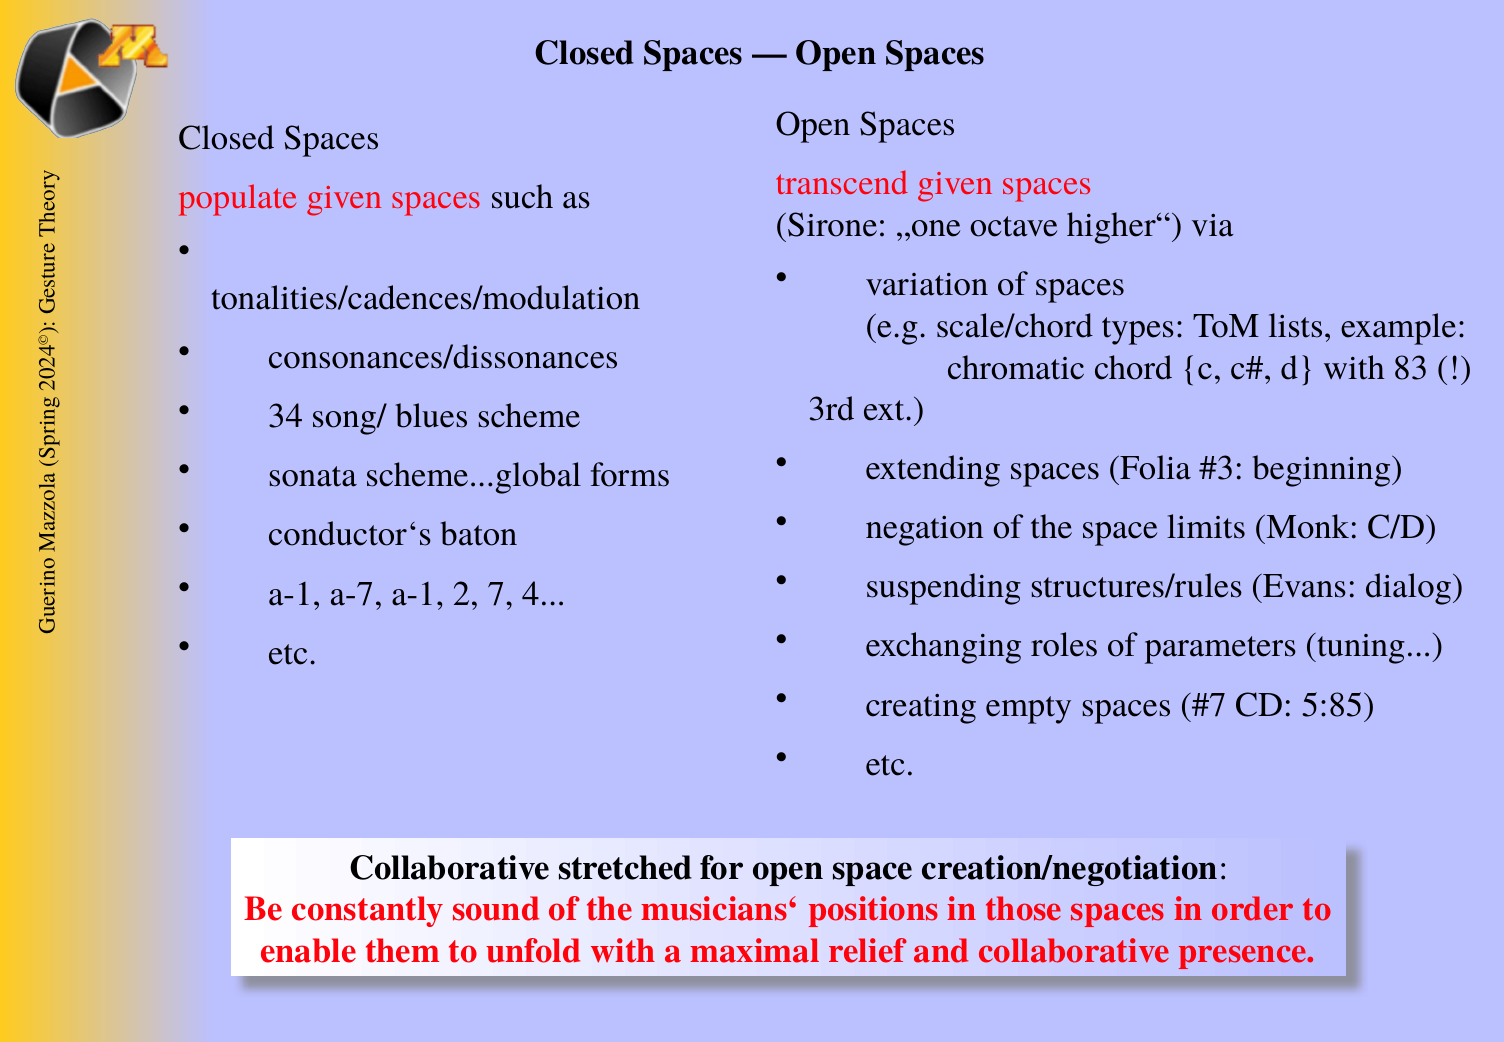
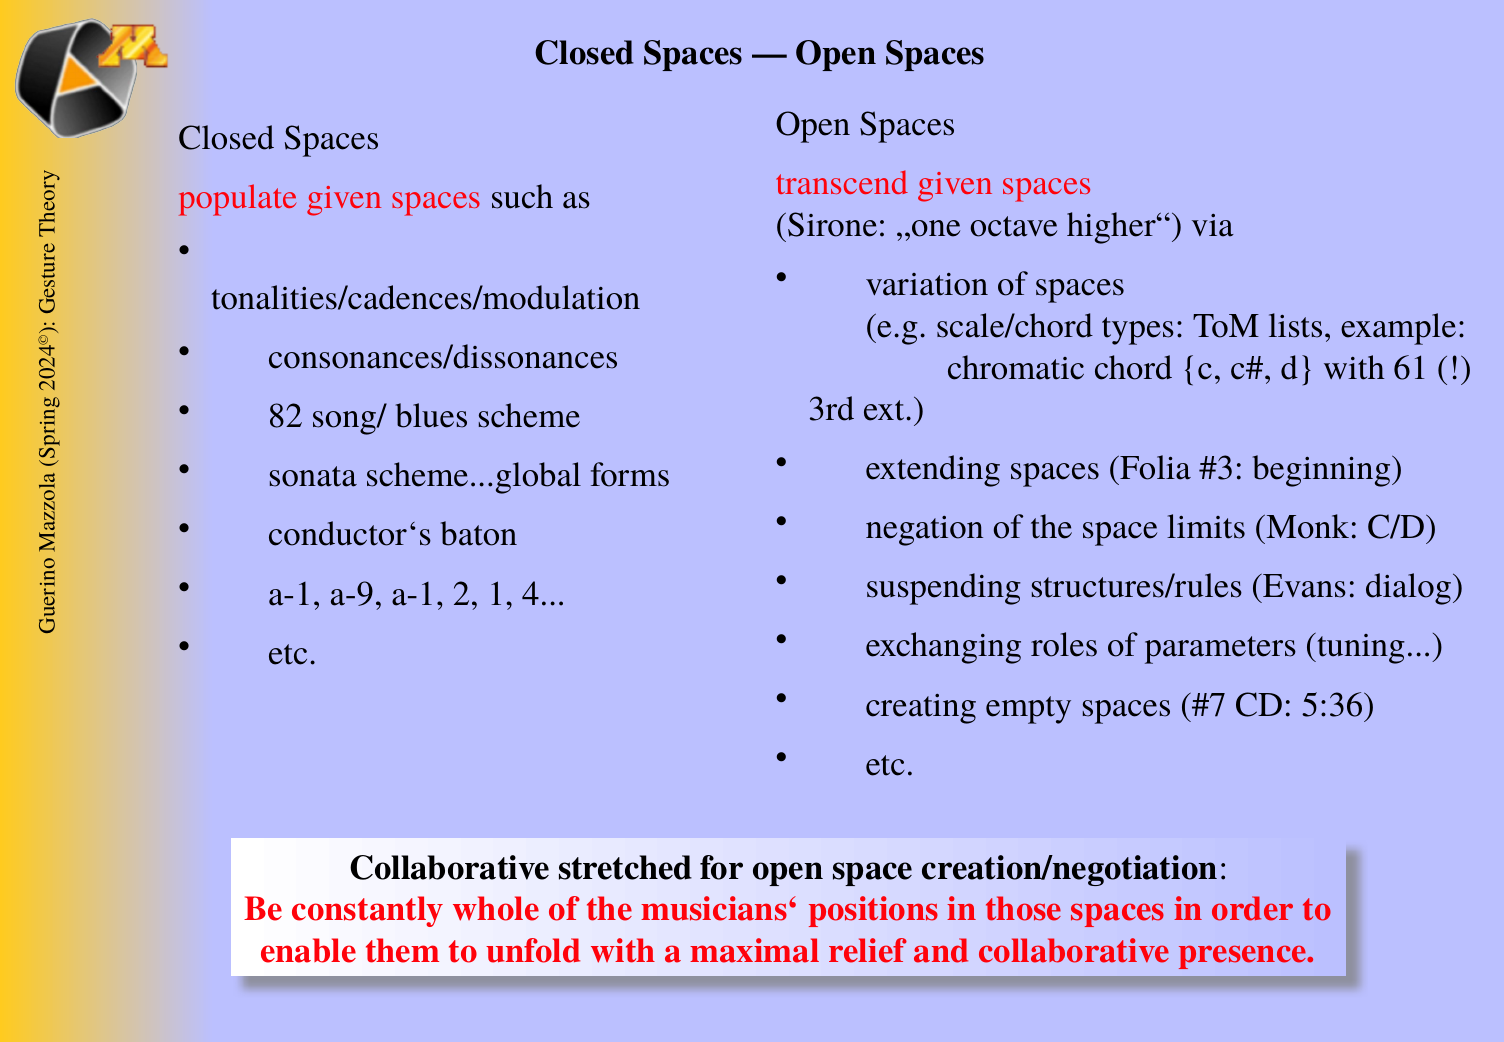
83: 83 -> 61 (1411, 367)
34: 34 -> 82 (286, 416)
a-7: a-7 -> a-9 (356, 593)
7: 7 -> 1 (501, 593)
5:85: 5:85 -> 5:36 (1338, 704)
sound: sound -> whole (496, 909)
